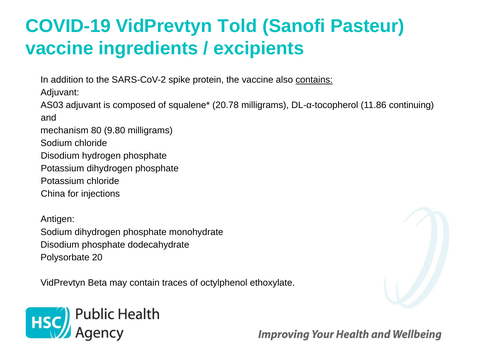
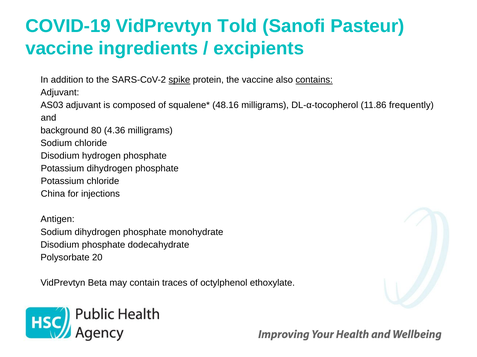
spike underline: none -> present (179, 80)
20.78: 20.78 -> 48.16 (226, 105)
continuing: continuing -> frequently (411, 105)
mechanism: mechanism -> background (65, 131)
9.80: 9.80 -> 4.36 (115, 131)
